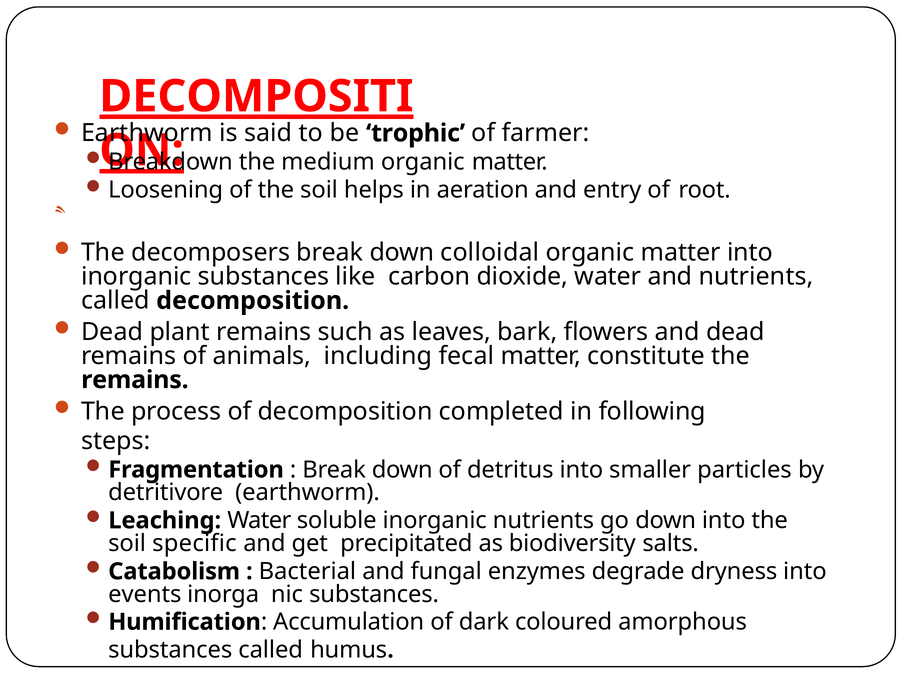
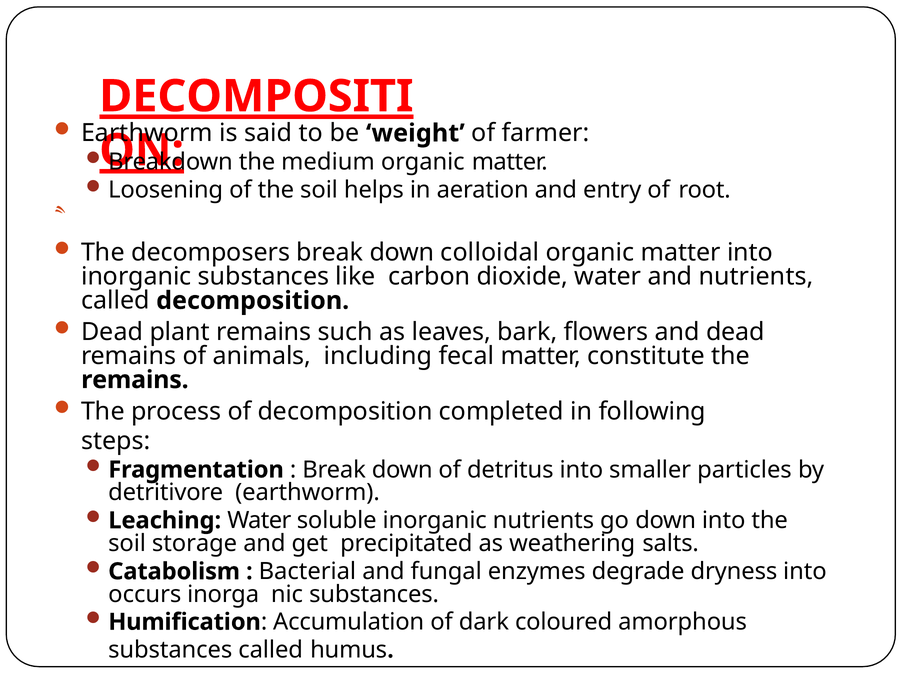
trophic: trophic -> weight (415, 133)
specific: specific -> storage (195, 544)
biodiversity: biodiversity -> weathering (572, 544)
events: events -> occurs (145, 595)
